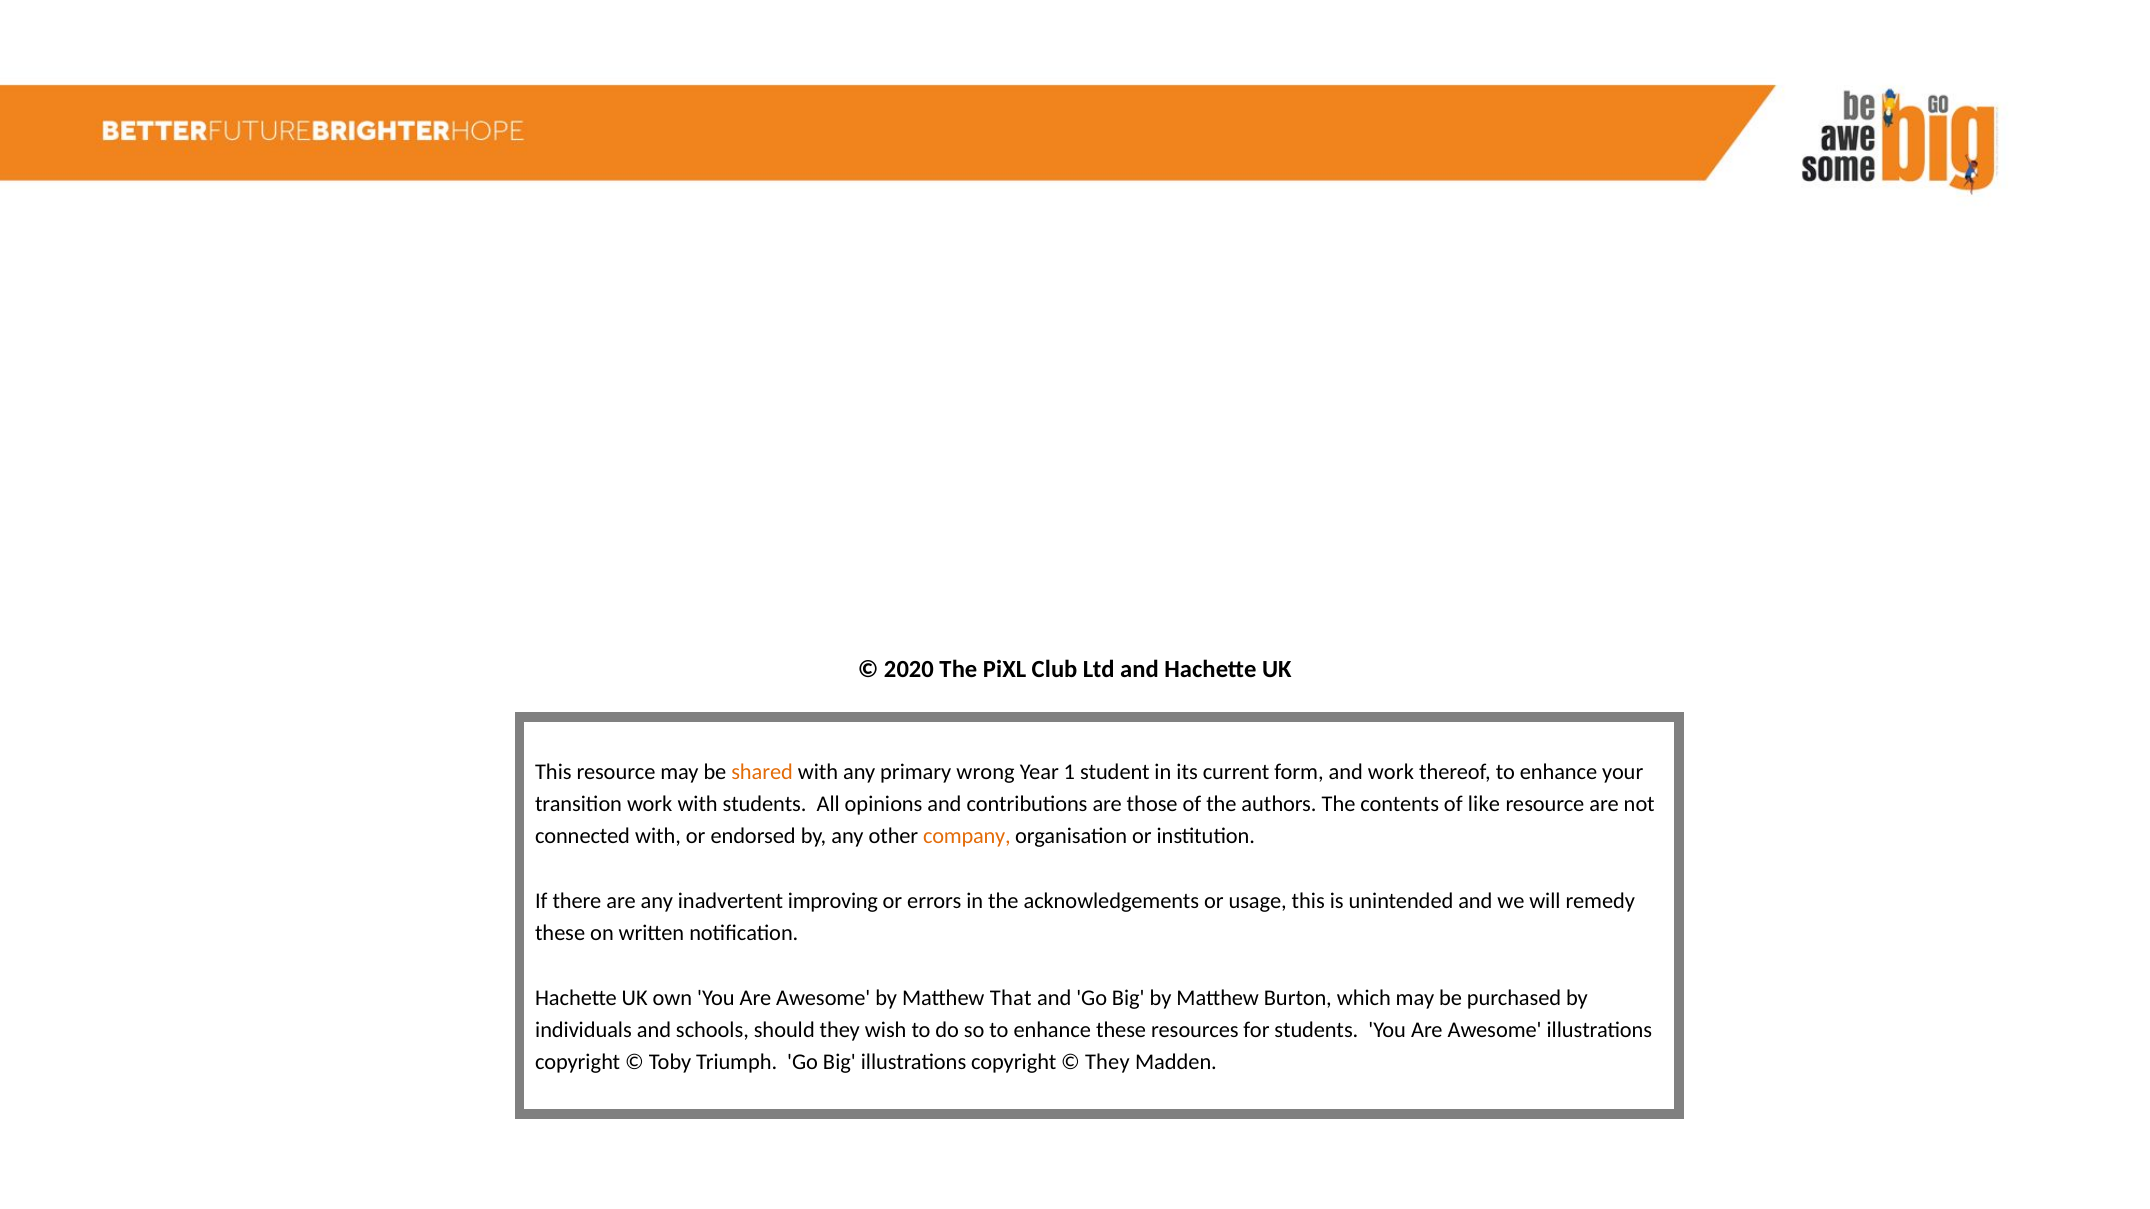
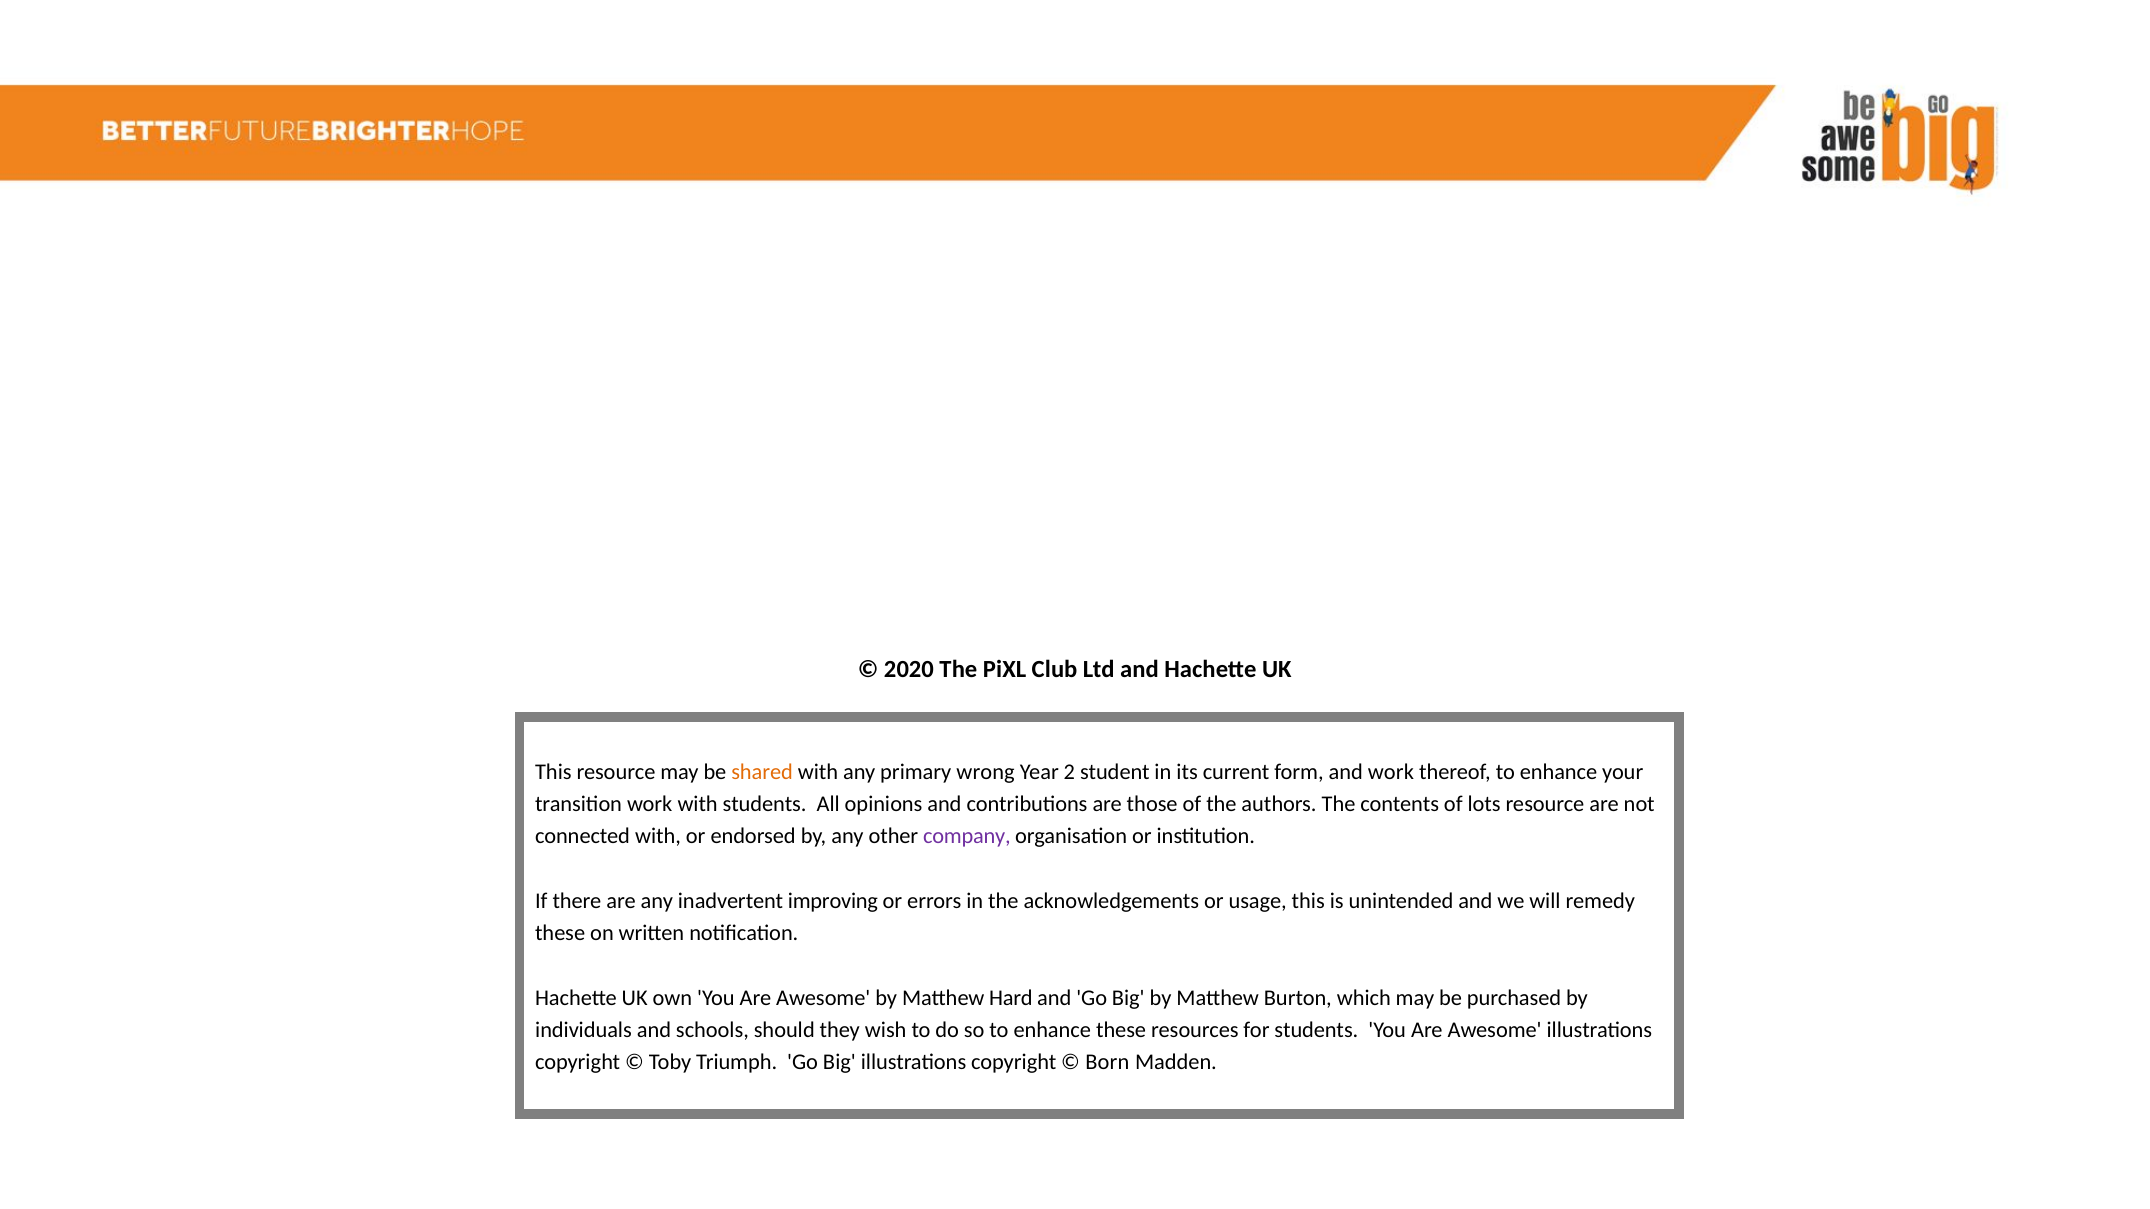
1: 1 -> 2 (1069, 772)
like: like -> lots (1484, 804)
company colour: orange -> purple (967, 837)
That: That -> Hard (1011, 998)
They: They -> Born (1107, 1062)
